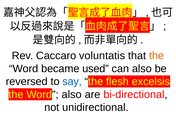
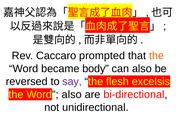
voluntatis: voluntatis -> prompted (102, 56)
used: used -> body (96, 69)
say colour: blue -> purple (72, 82)
